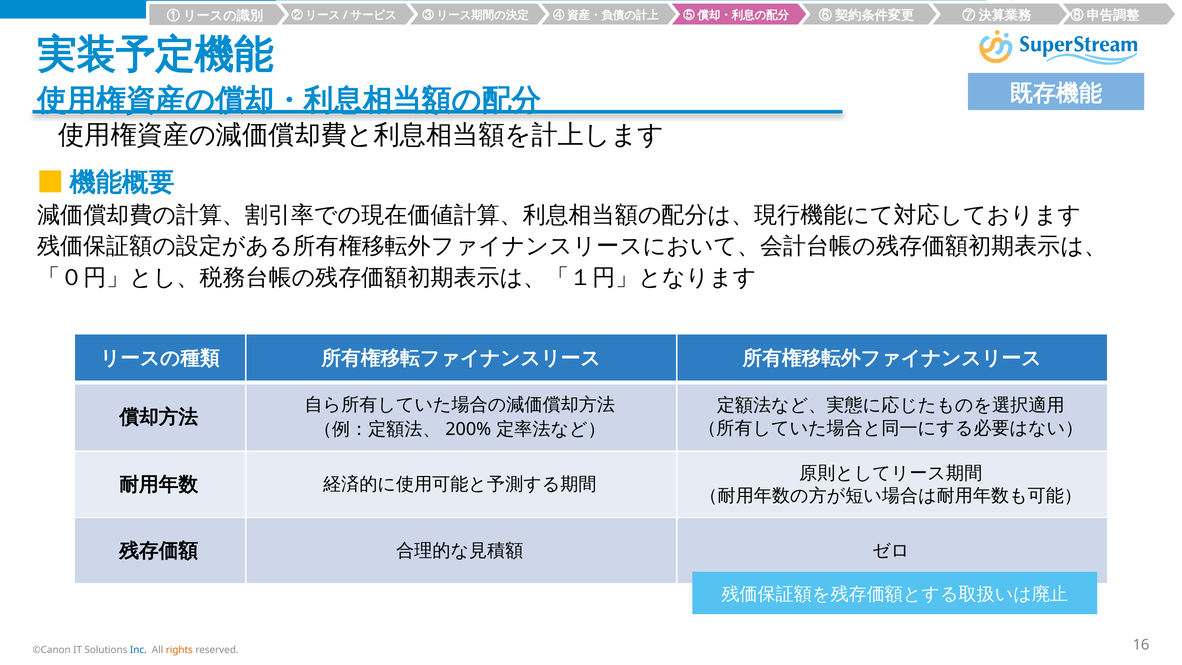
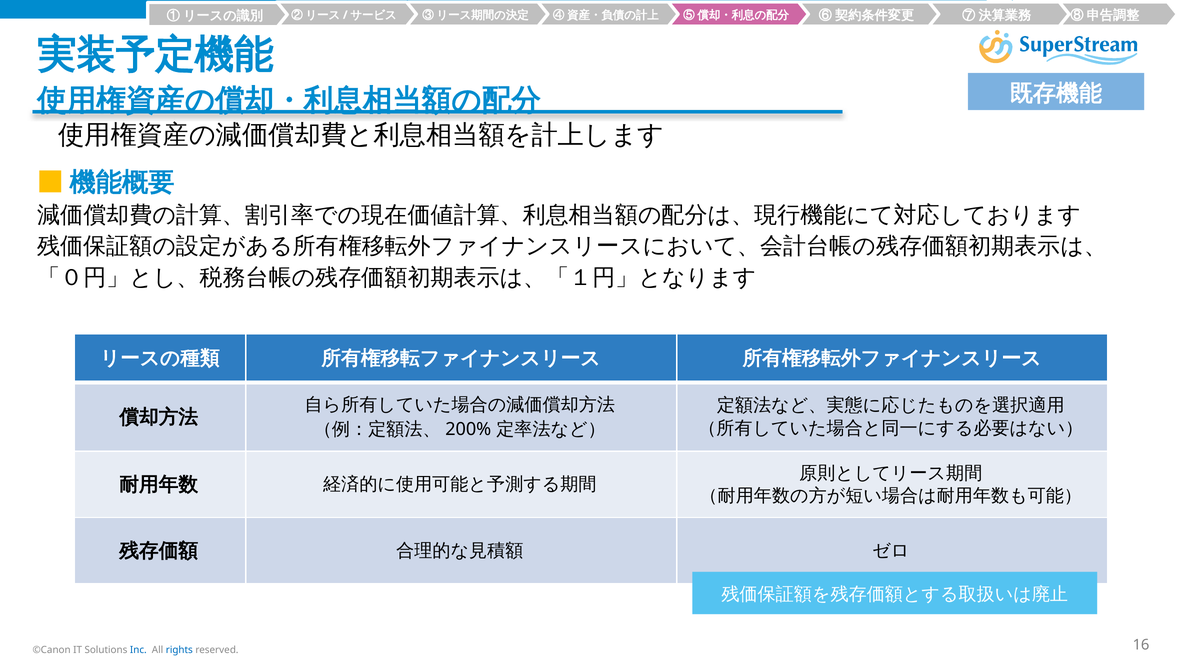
rights colour: orange -> blue (179, 650)
